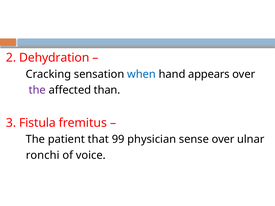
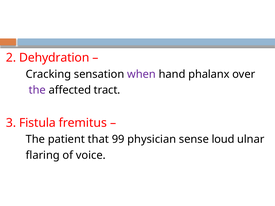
when colour: blue -> purple (142, 74)
appears: appears -> phalanx (209, 74)
than: than -> tract (107, 90)
sense over: over -> loud (223, 139)
ronchi: ronchi -> flaring (43, 155)
